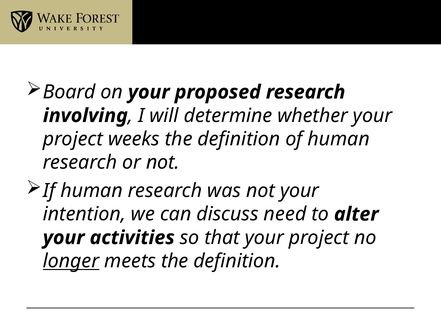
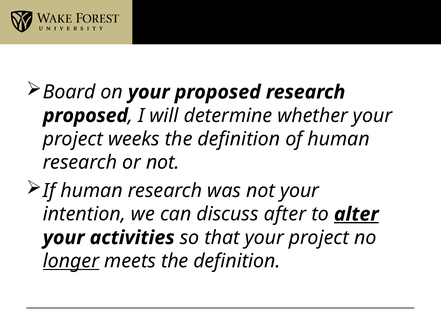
involving: involving -> proposed (85, 116)
need: need -> after (285, 215)
alter underline: none -> present (356, 215)
